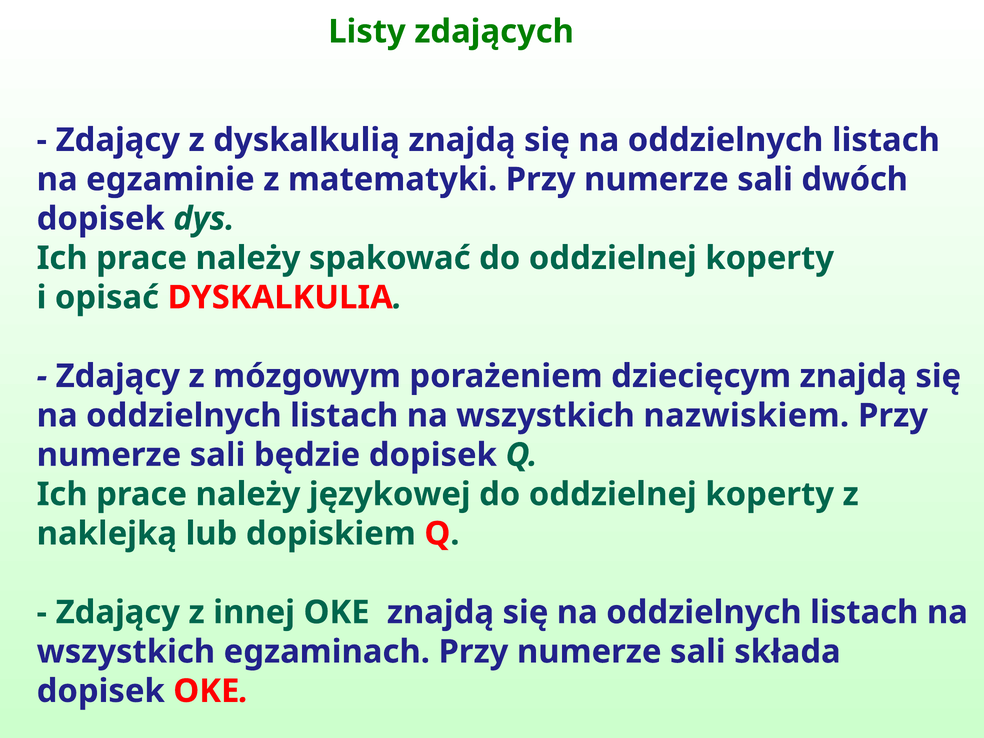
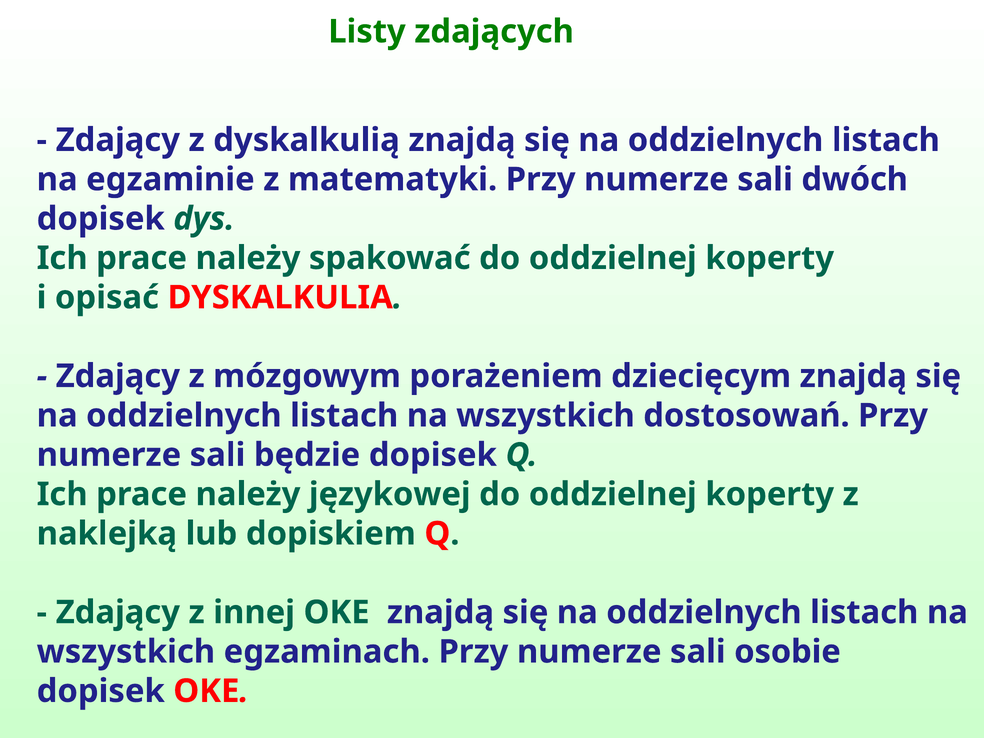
nazwiskiem: nazwiskiem -> dostosowań (746, 416)
składa: składa -> osobie (787, 652)
